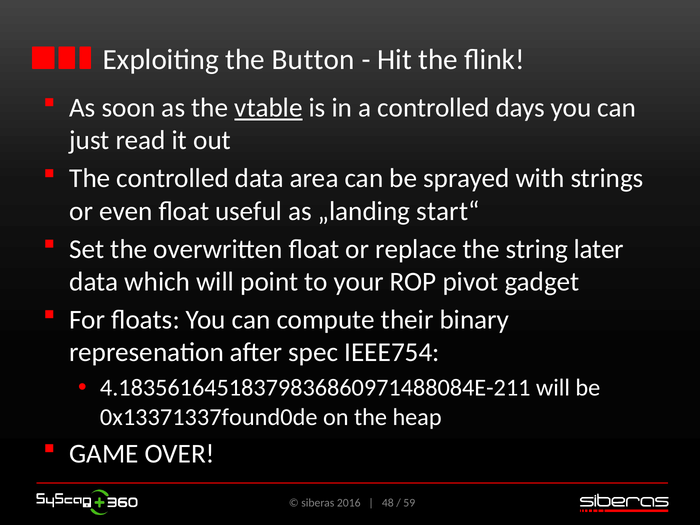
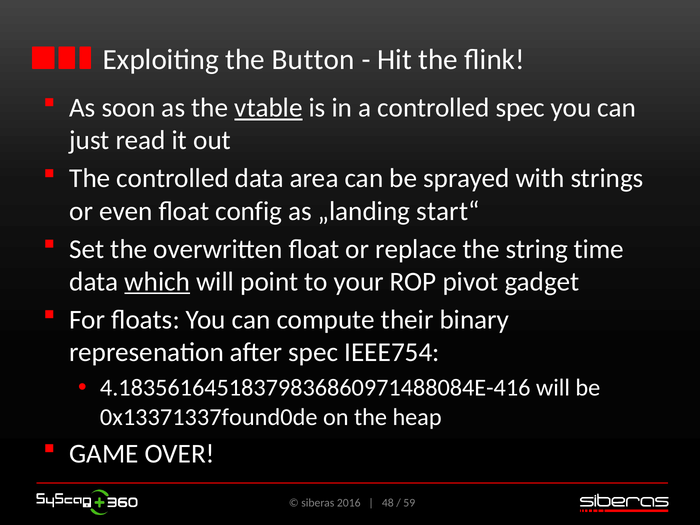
controlled days: days -> spec (520, 108)
useful: useful -> config (249, 211)
later: later -> time (599, 249)
which underline: none -> present (157, 282)
4.18356164518379836860971488084E-211: 4.18356164518379836860971488084E-211 -> 4.18356164518379836860971488084E-416 (315, 388)
